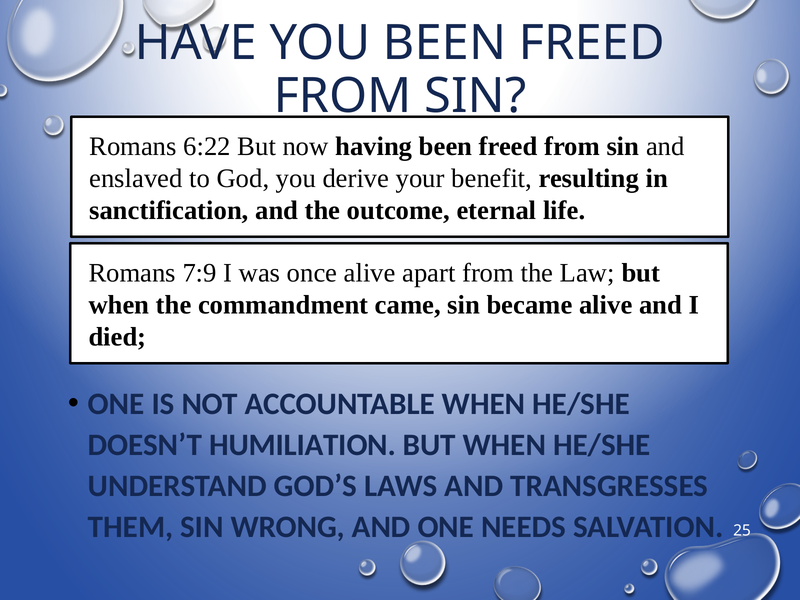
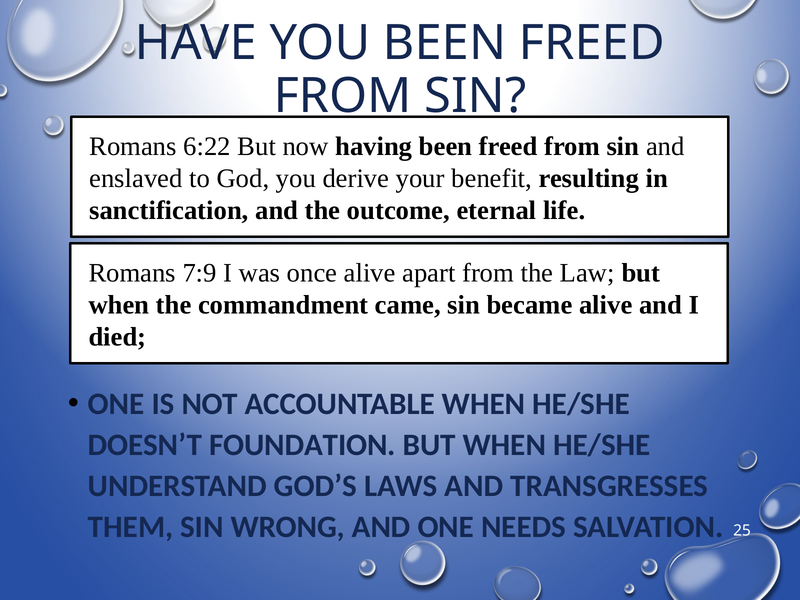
HUMILIATION: HUMILIATION -> FOUNDATION (303, 445)
